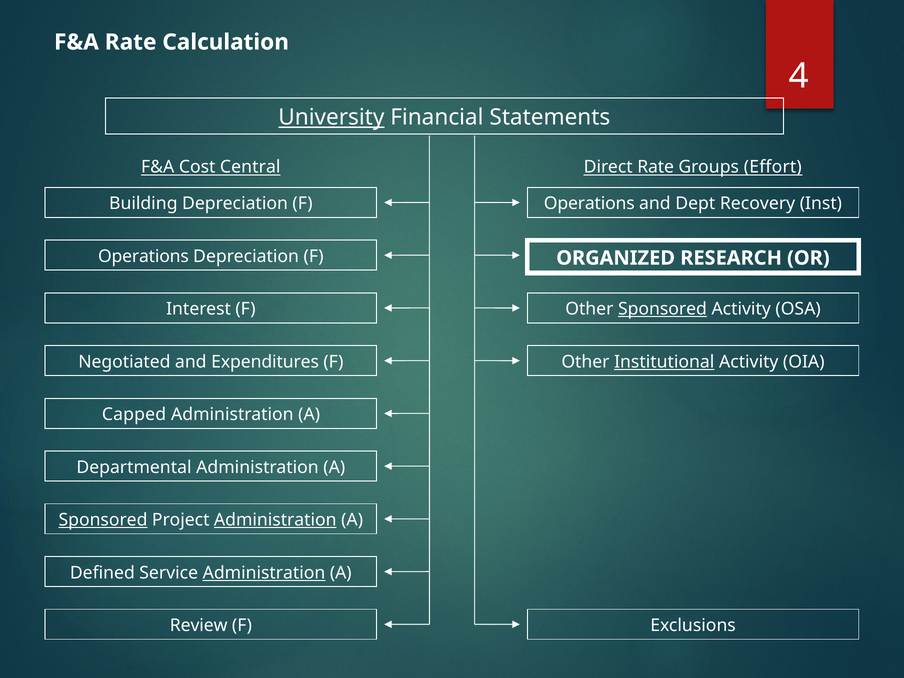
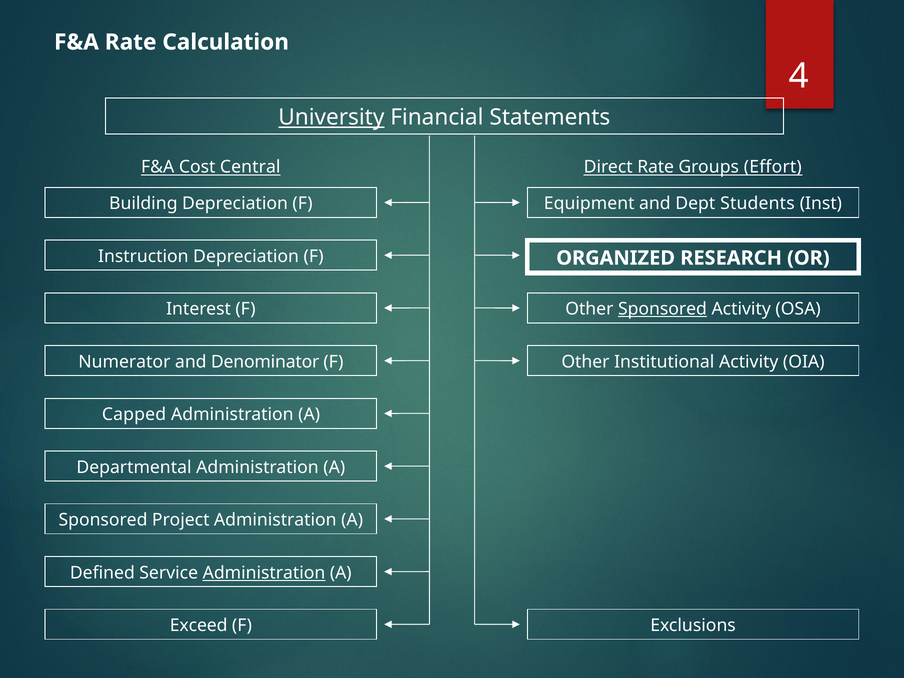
Operations: Operations -> Equipment (589, 204)
Recovery: Recovery -> Students (757, 204)
Operations: Operations -> Instruction (143, 256)
Negotiated: Negotiated -> Numerator (124, 362)
Expenditures: Expenditures -> Denominator (265, 362)
Institutional underline: present -> none (664, 362)
Sponsored underline: present -> none (103, 520)
Administration underline: present -> none (275, 520)
Review: Review -> Exceed (199, 626)
